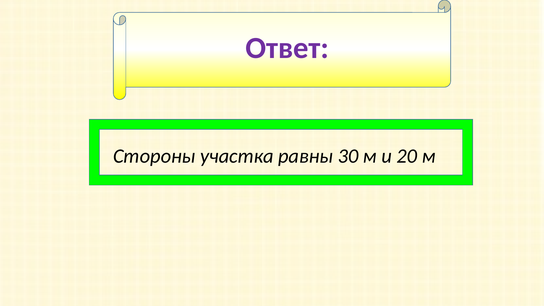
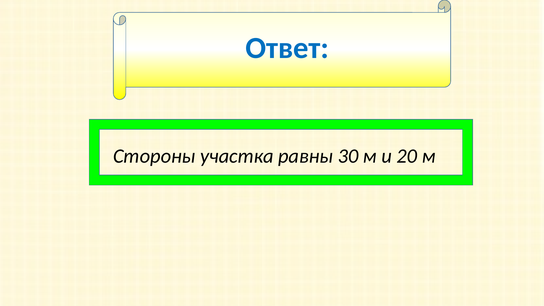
Ответ colour: purple -> blue (287, 48)
